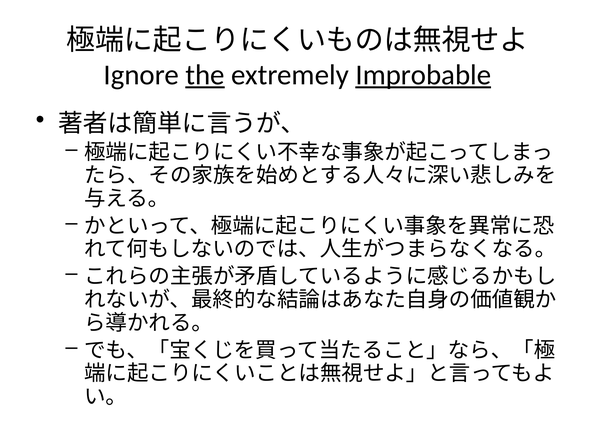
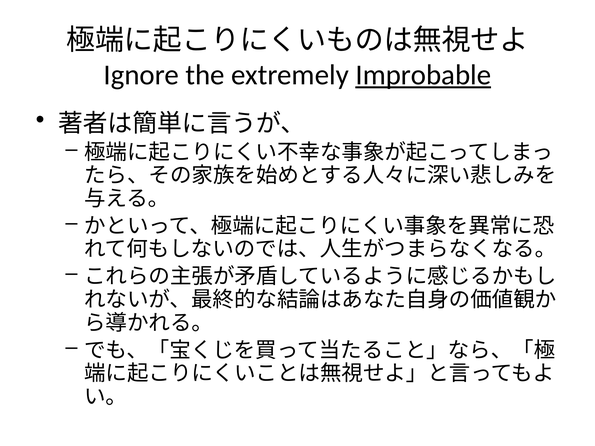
the underline: present -> none (205, 75)
